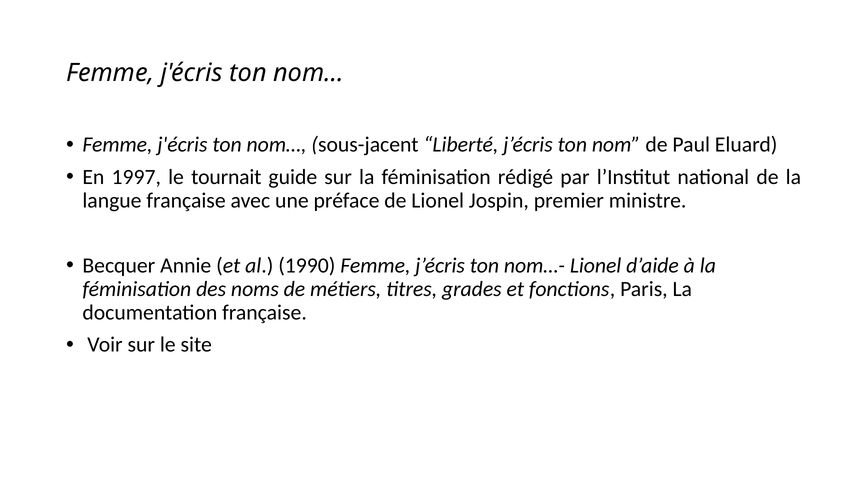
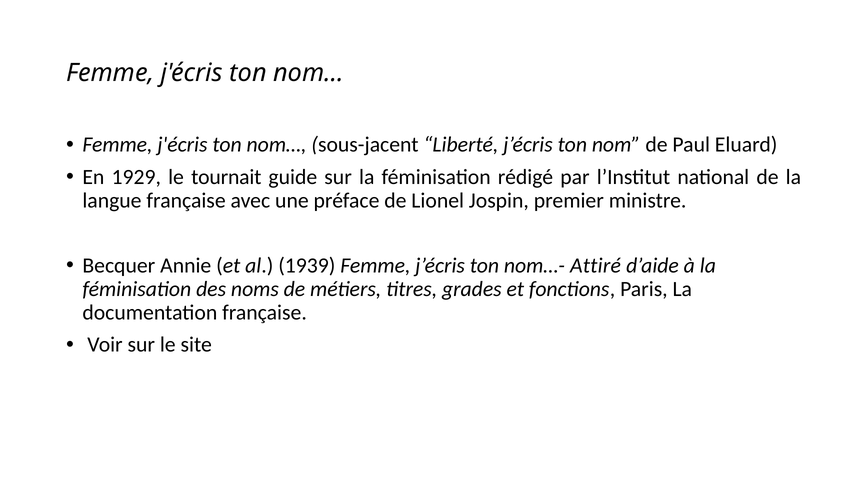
1997: 1997 -> 1929 (136, 177)
1990: 1990 -> 1939 (307, 266)
nom…- Lionel: Lionel -> Attiré (595, 266)
